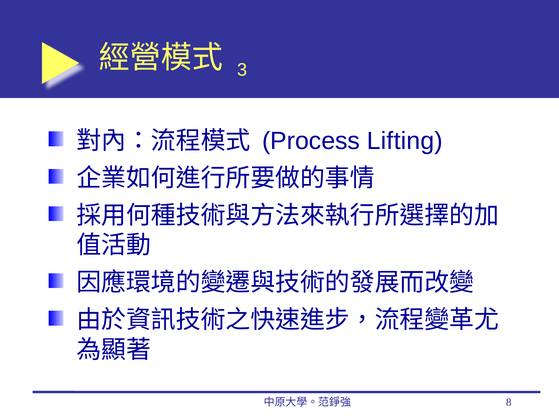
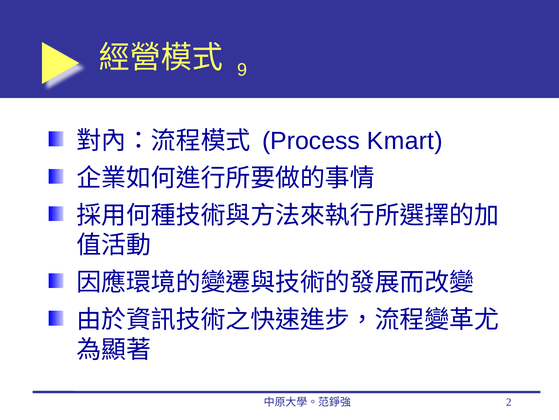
3: 3 -> 9 (242, 70)
Lifting: Lifting -> Kmart (405, 141)
8: 8 -> 2 (509, 401)
